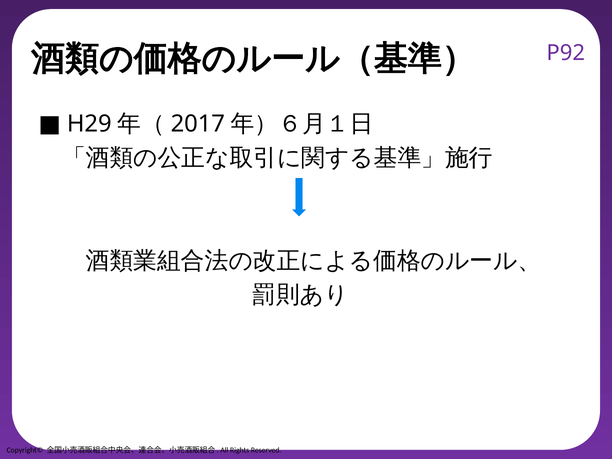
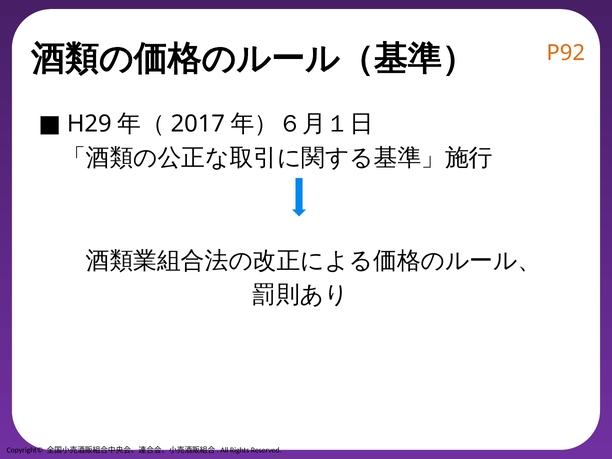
P92 colour: purple -> orange (566, 53)
